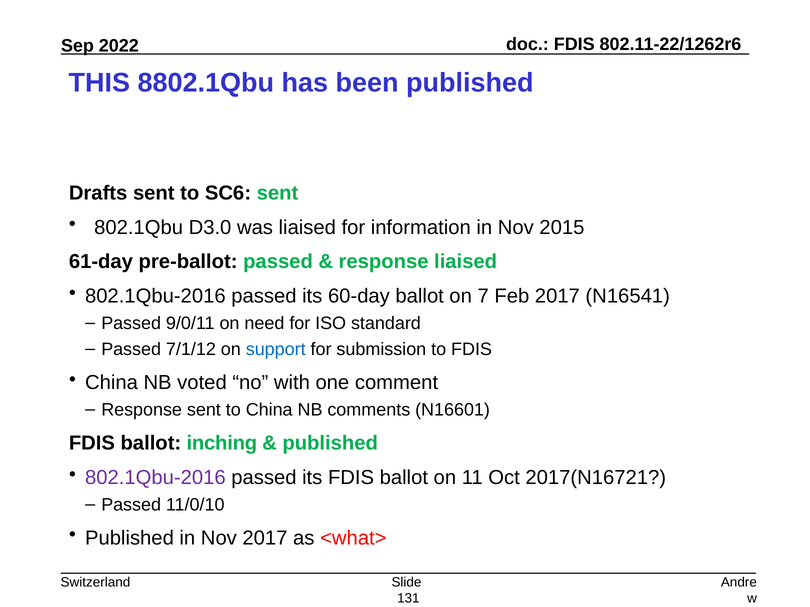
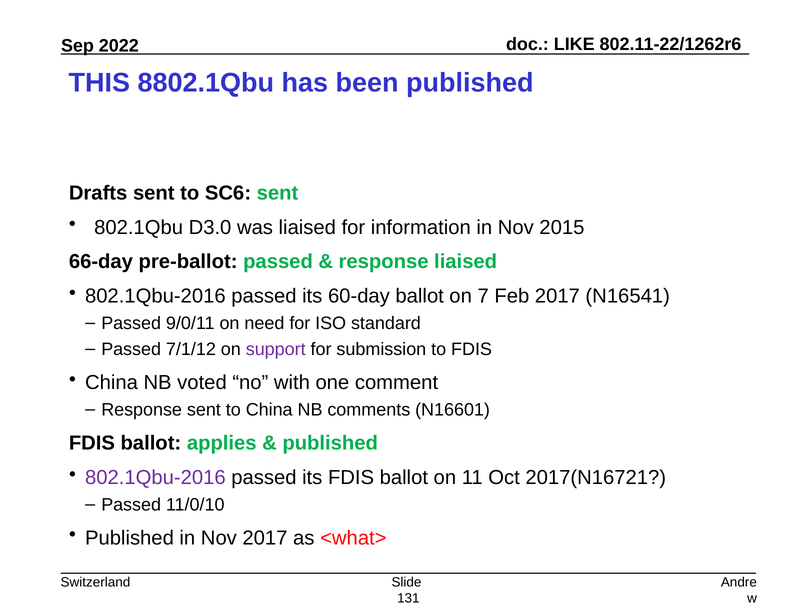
FDIS: FDIS -> LIKE (574, 44)
61-day: 61-day -> 66-day (101, 262)
support colour: blue -> purple (276, 350)
inching: inching -> applies (222, 444)
